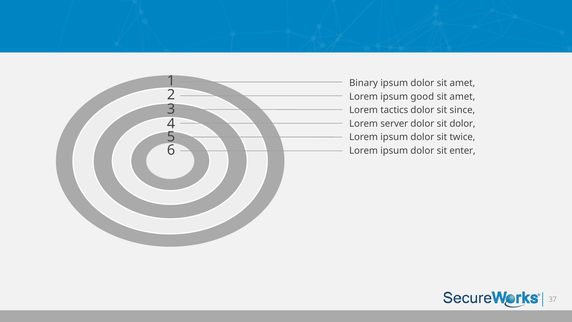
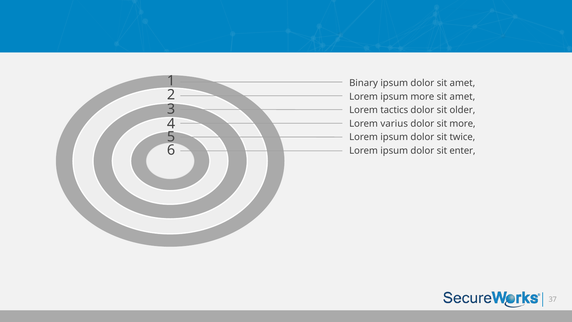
ipsum good: good -> more (422, 97)
since: since -> older (462, 110)
server: server -> varius (394, 123)
sit dolor: dolor -> more (462, 123)
